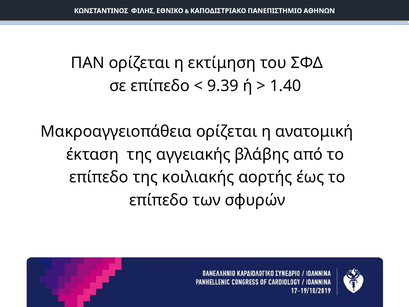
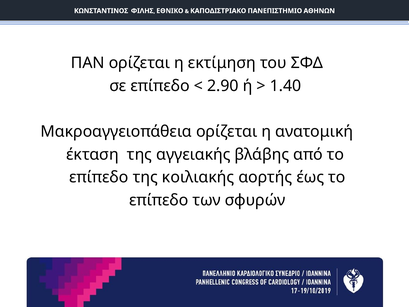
9.39: 9.39 -> 2.90 (223, 86)
